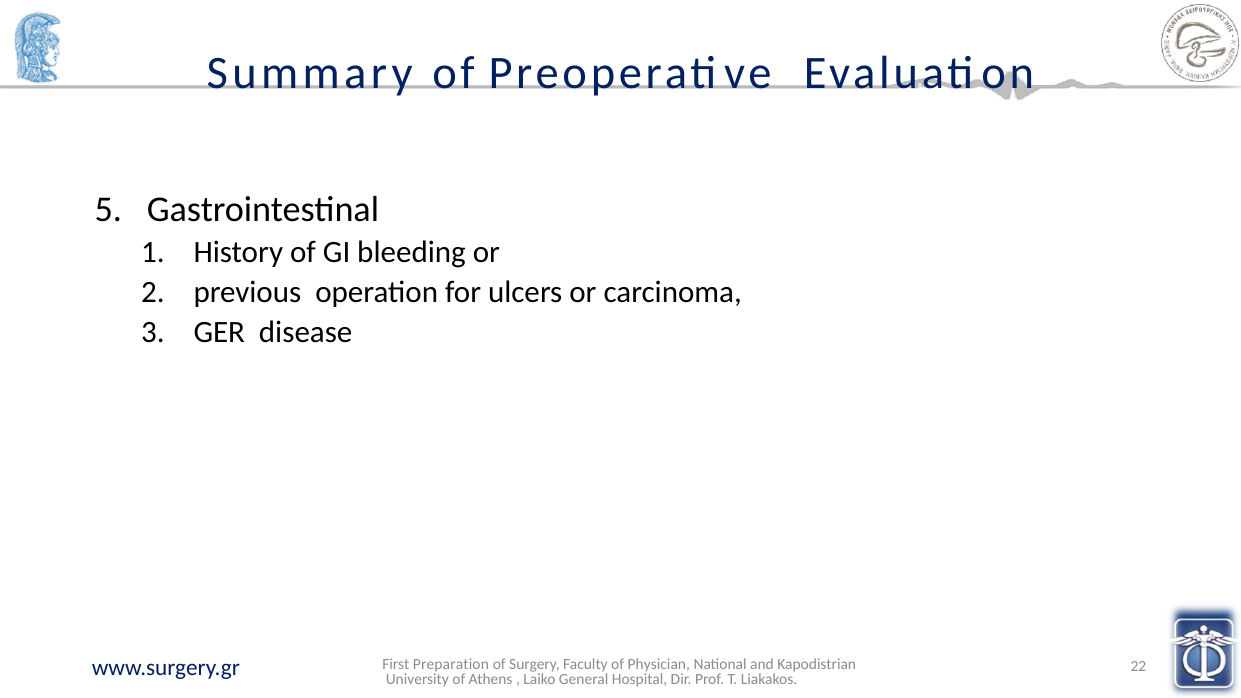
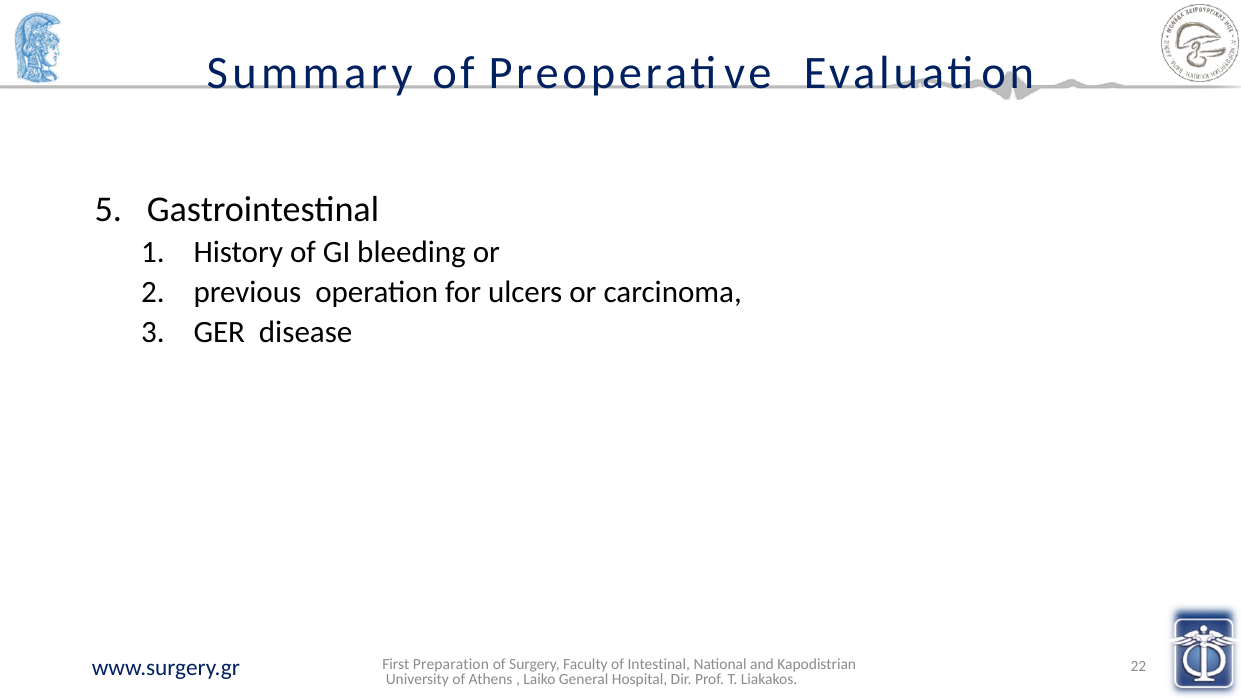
Physician: Physician -> Intestinal (659, 664)
